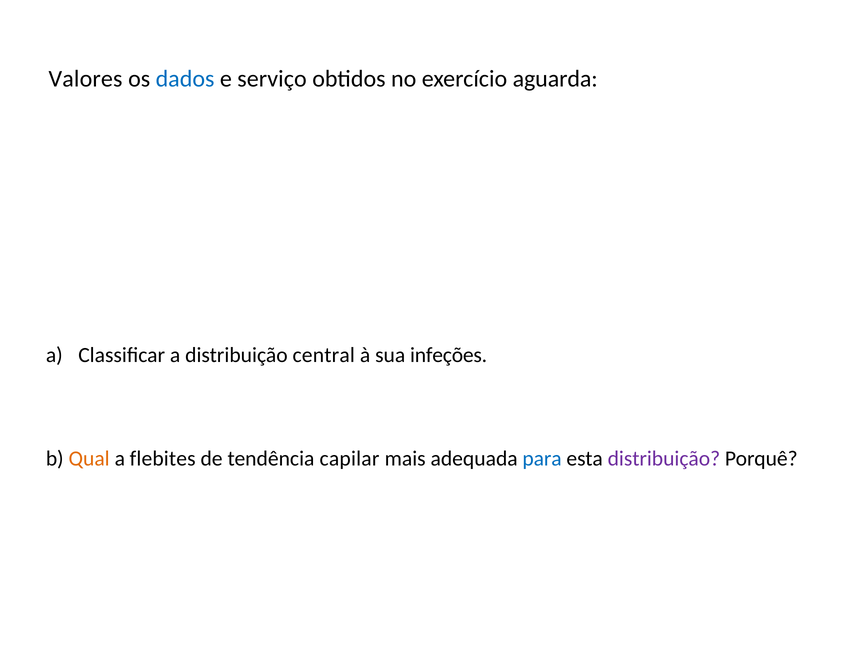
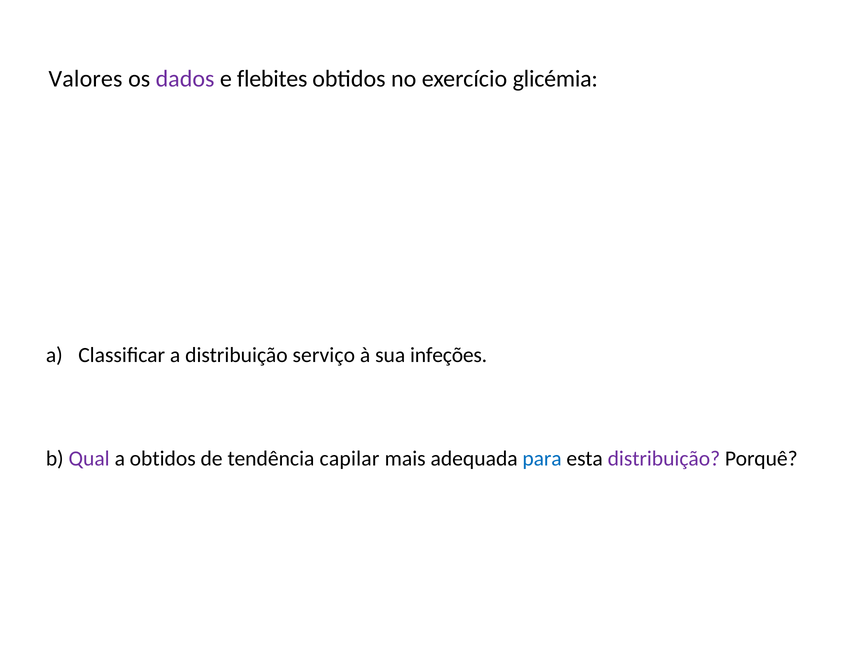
dados colour: blue -> purple (185, 79)
serviço: serviço -> flebites (272, 79)
aguarda: aguarda -> glicémia (555, 79)
central: central -> serviço (324, 355)
Qual colour: orange -> purple (89, 459)
a flebites: flebites -> obtidos (163, 459)
